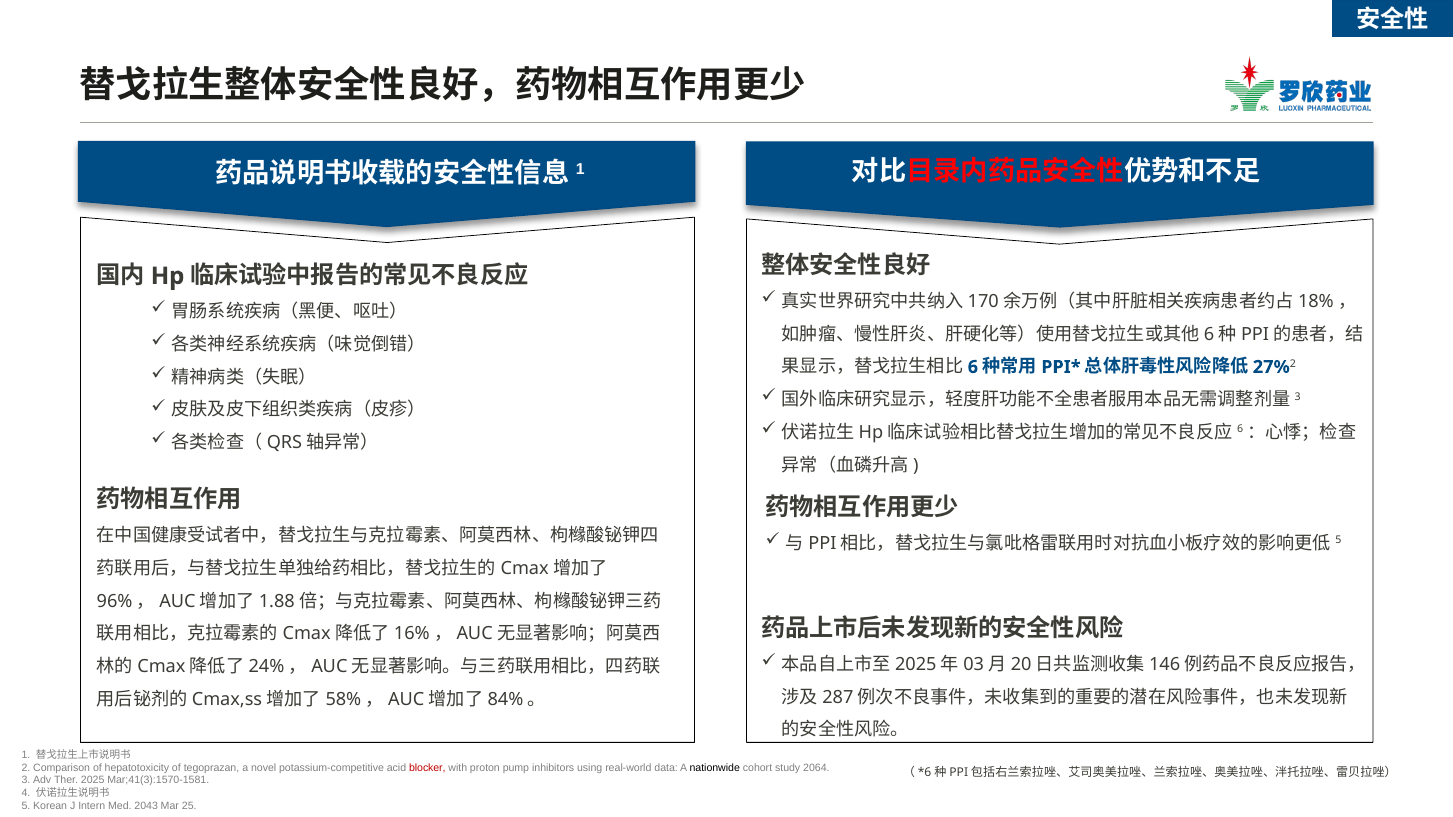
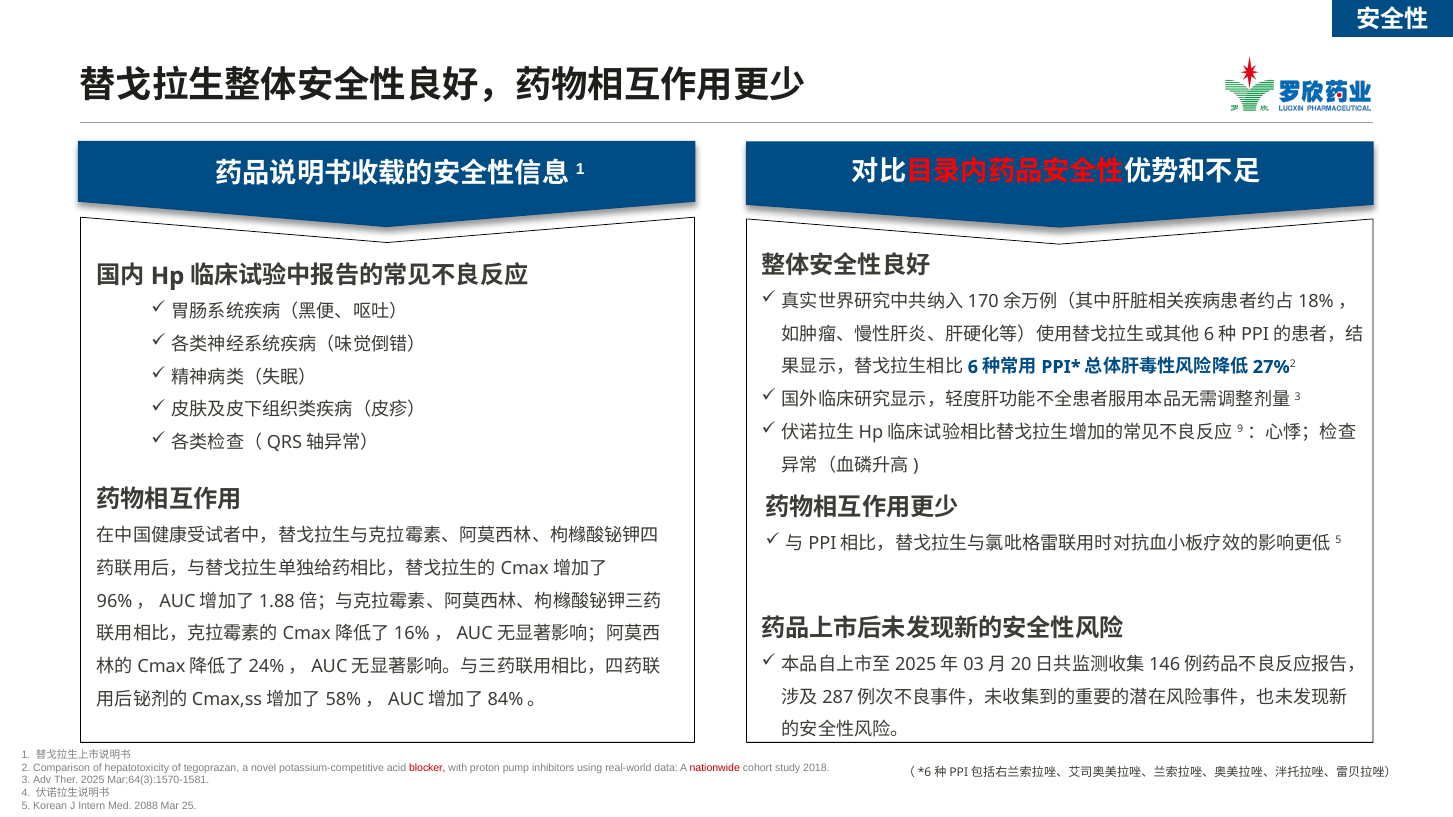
6: 6 -> 9 (1240, 430)
nationwide colour: black -> red (715, 768)
2064: 2064 -> 2018 (816, 768)
Mar;41(3):1570-1581: Mar;41(3):1570-1581 -> Mar;64(3):1570-1581 (158, 781)
2043: 2043 -> 2088 (146, 806)
